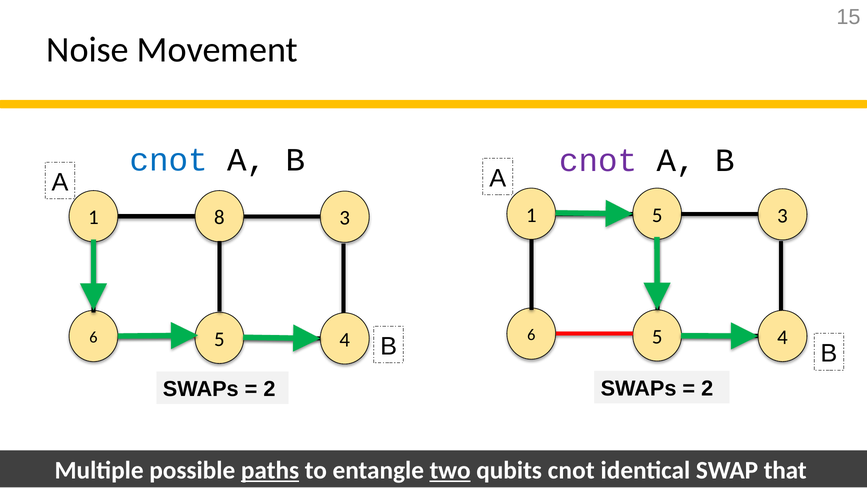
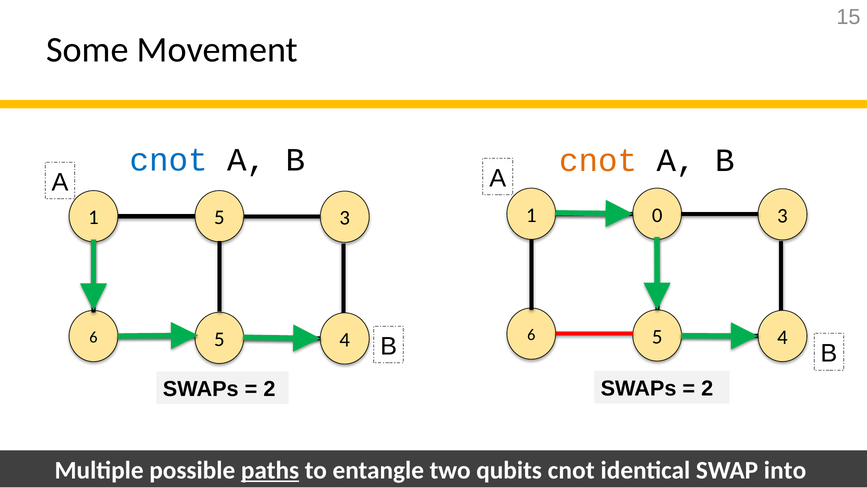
Noise: Noise -> Some (88, 50)
cnot colour: purple -> orange (598, 160)
1 5: 5 -> 0 (657, 215)
1 8: 8 -> 5 (219, 217)
two underline: present -> none (450, 470)
that: that -> into (785, 470)
